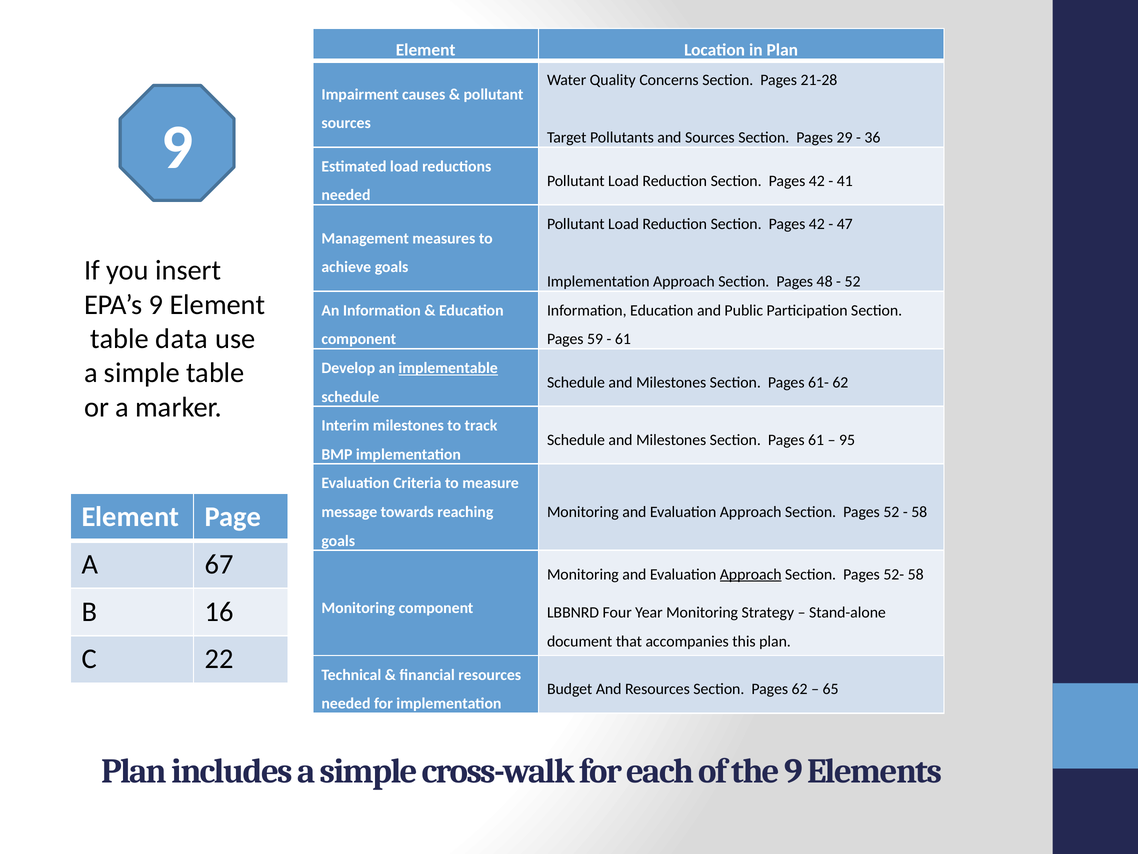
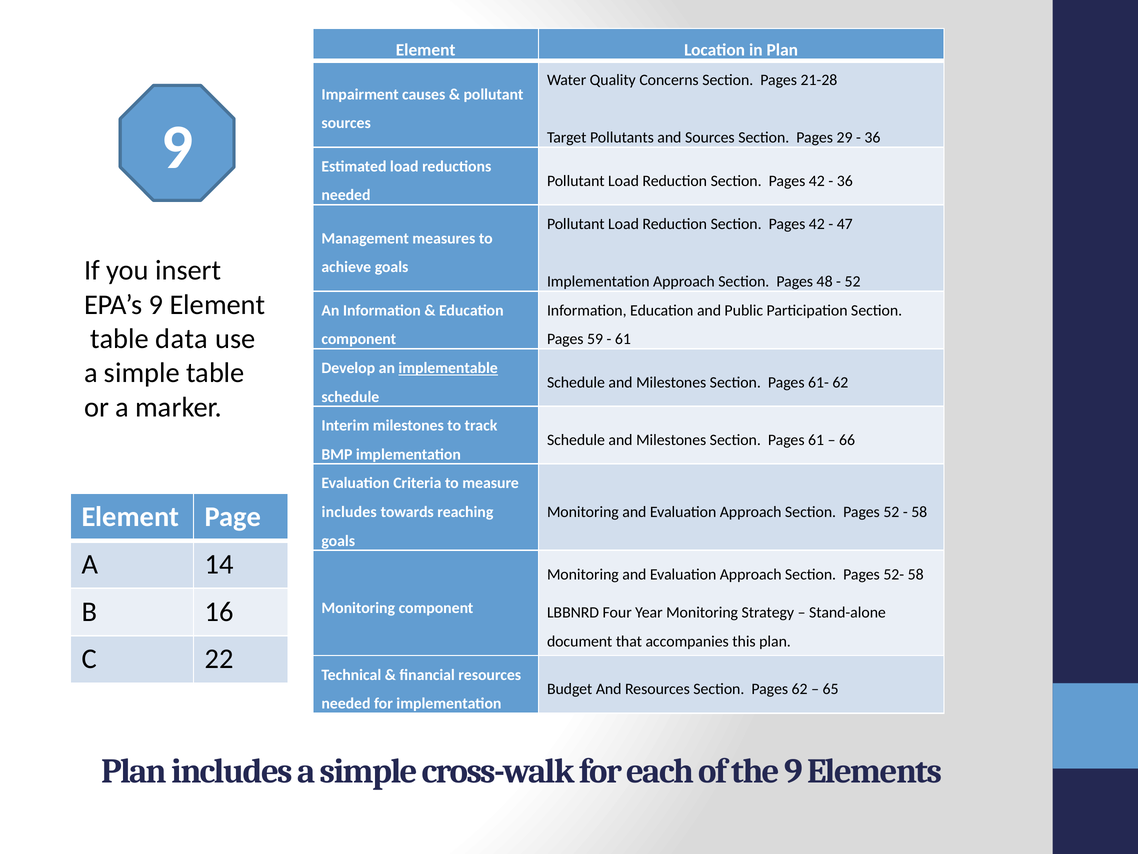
41: 41 -> 36 (845, 181)
95: 95 -> 66 (847, 440)
message: message -> includes (349, 512)
67: 67 -> 14 (219, 564)
Approach underline: present -> none (751, 574)
